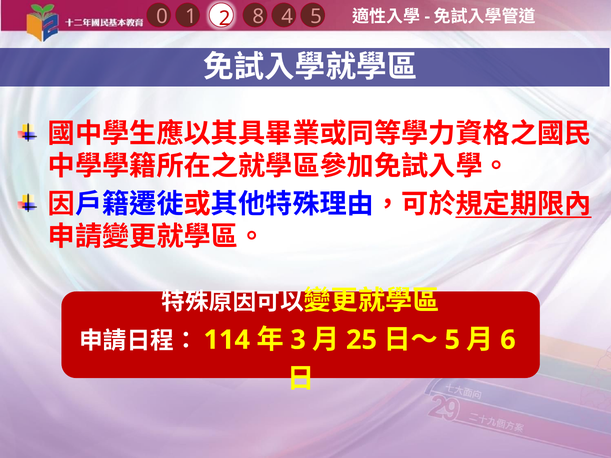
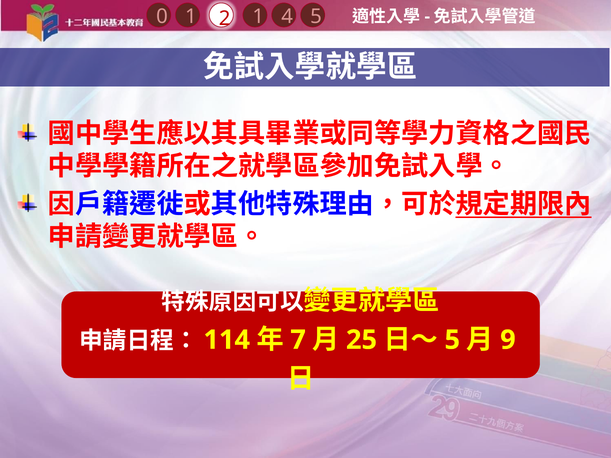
2 8: 8 -> 1 (258, 16)
3: 3 -> 7 (298, 340)
6: 6 -> 9 (508, 340)
